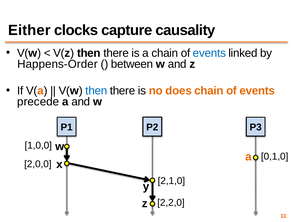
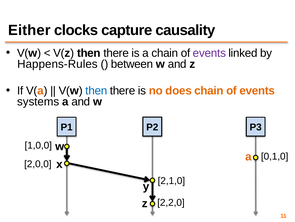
events colour: blue -> purple (209, 53)
Happens-Order: Happens-Order -> Happens-Rules (57, 64)
precede: precede -> systems (38, 101)
